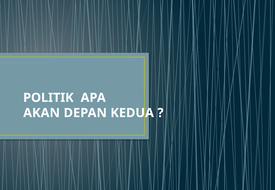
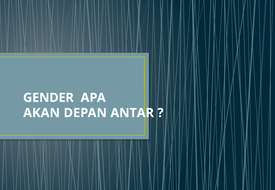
POLITIK: POLITIK -> GENDER (48, 98)
KEDUA: KEDUA -> ANTAR (132, 113)
